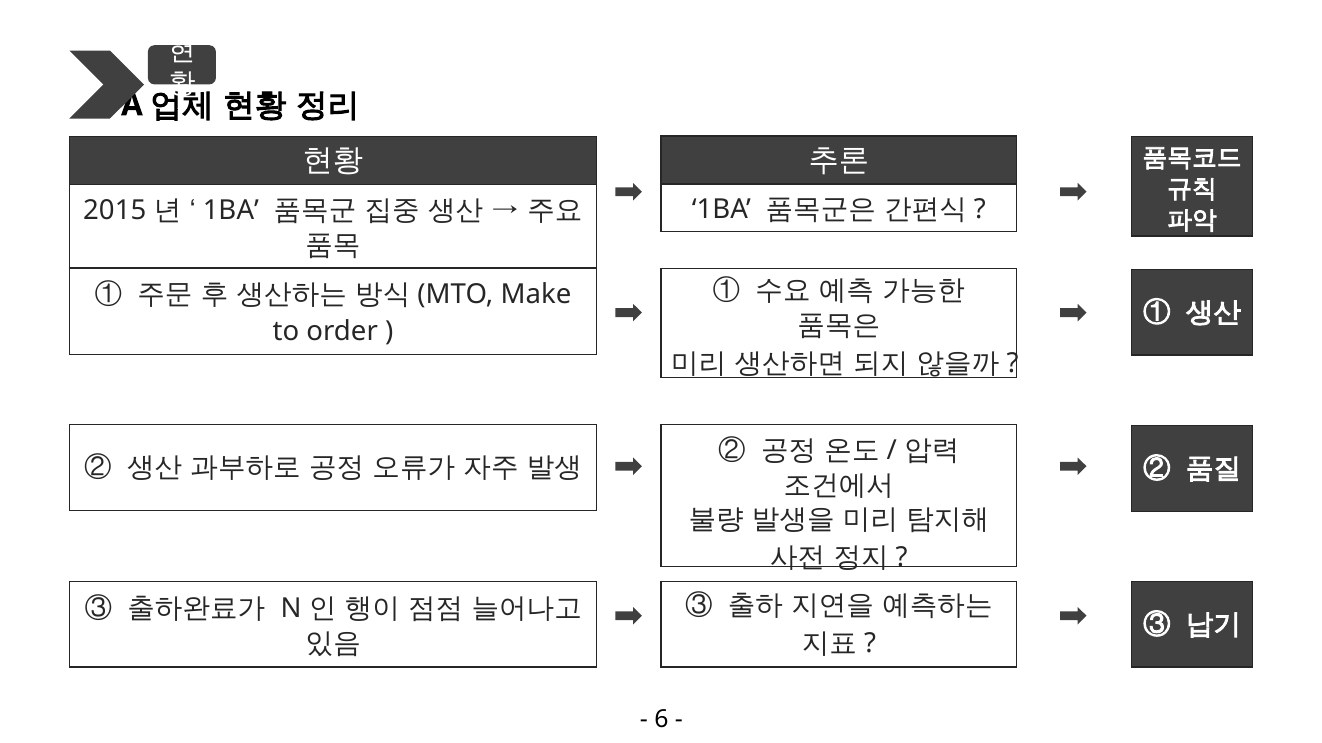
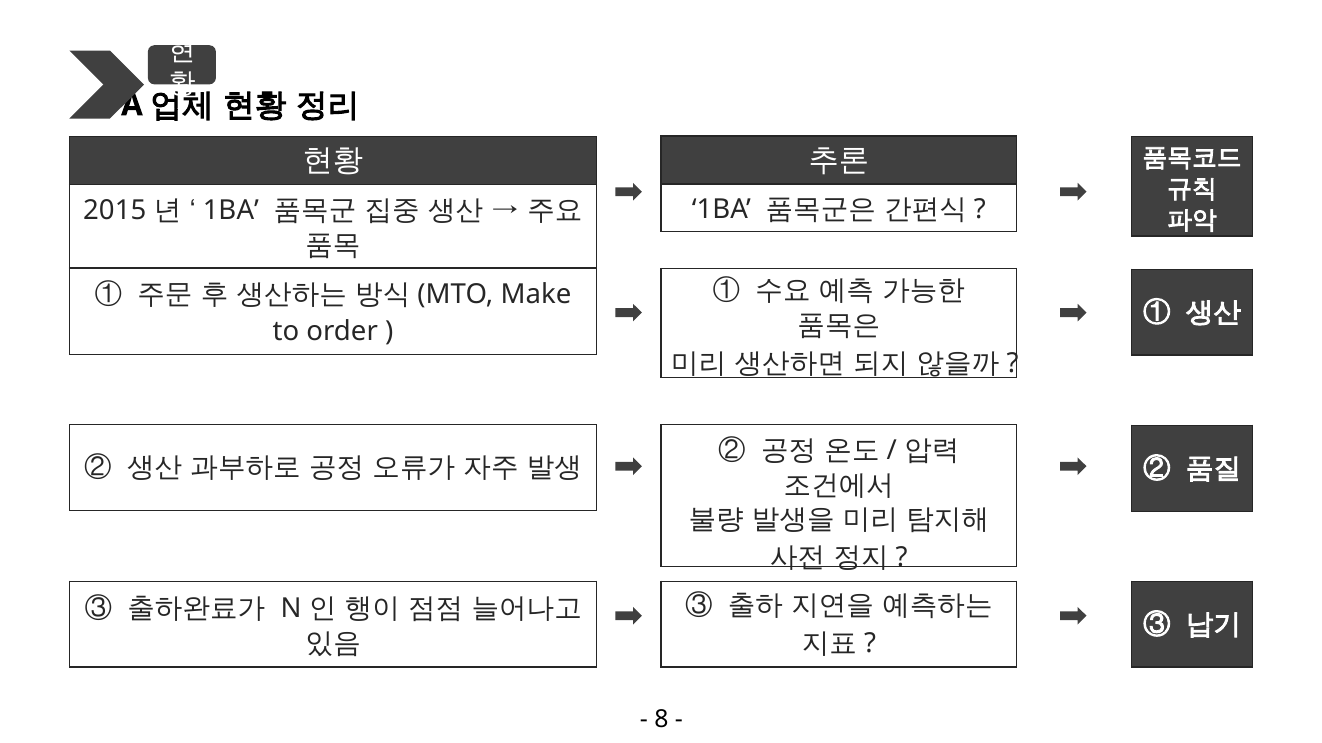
6: 6 -> 8 (661, 720)
